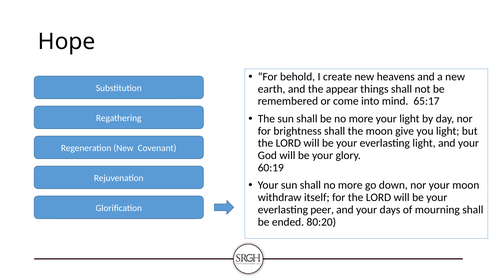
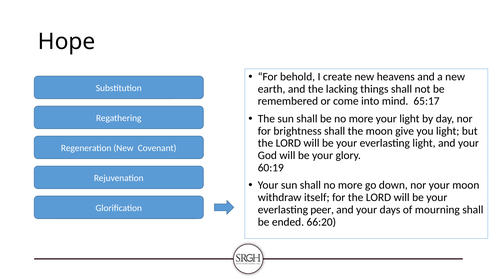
appear: appear -> lacking (342, 89)
80:20: 80:20 -> 66:20 (321, 222)
